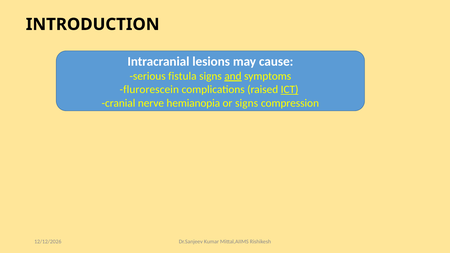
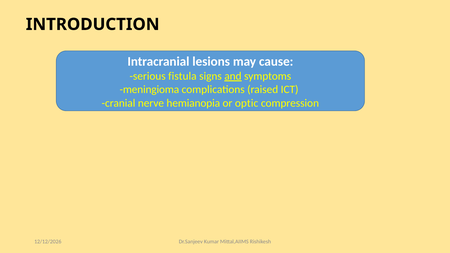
flurorescein: flurorescein -> meningioma (149, 90)
ICT underline: present -> none (290, 90)
or signs: signs -> optic (247, 103)
